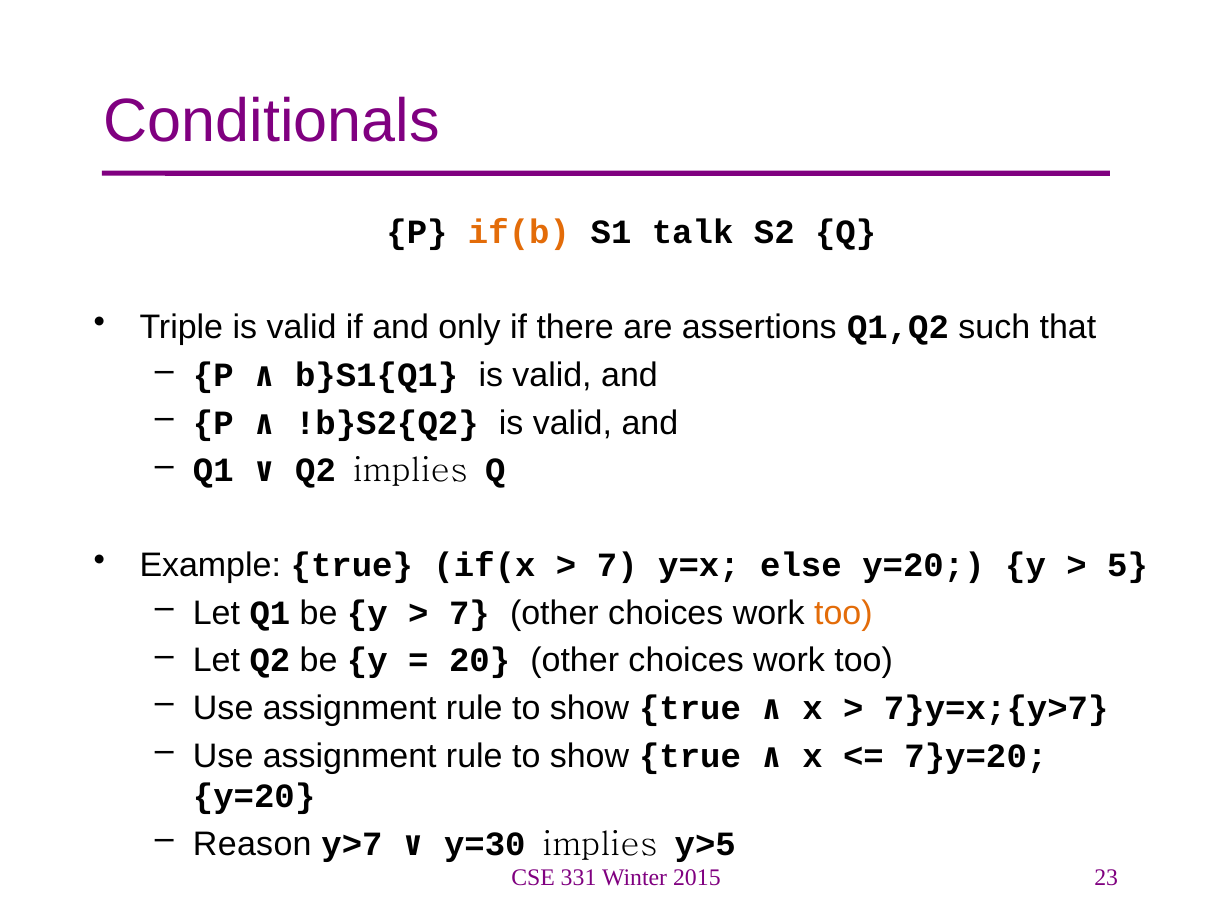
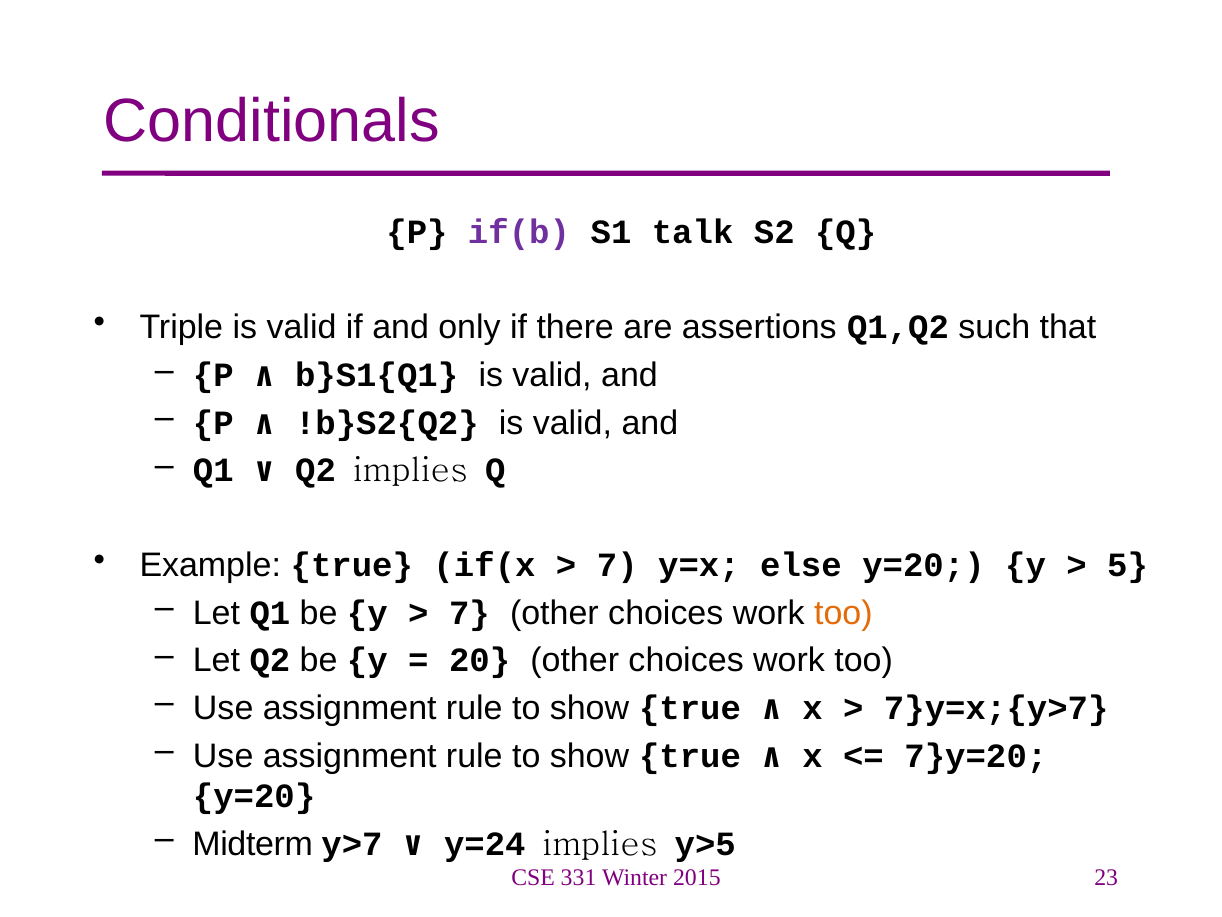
if(b colour: orange -> purple (519, 233)
Reason: Reason -> Midterm (253, 844)
y=30: y=30 -> y=24 (485, 844)
